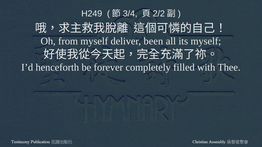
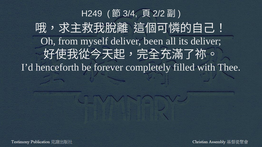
its myself: myself -> deliver (206, 41)
